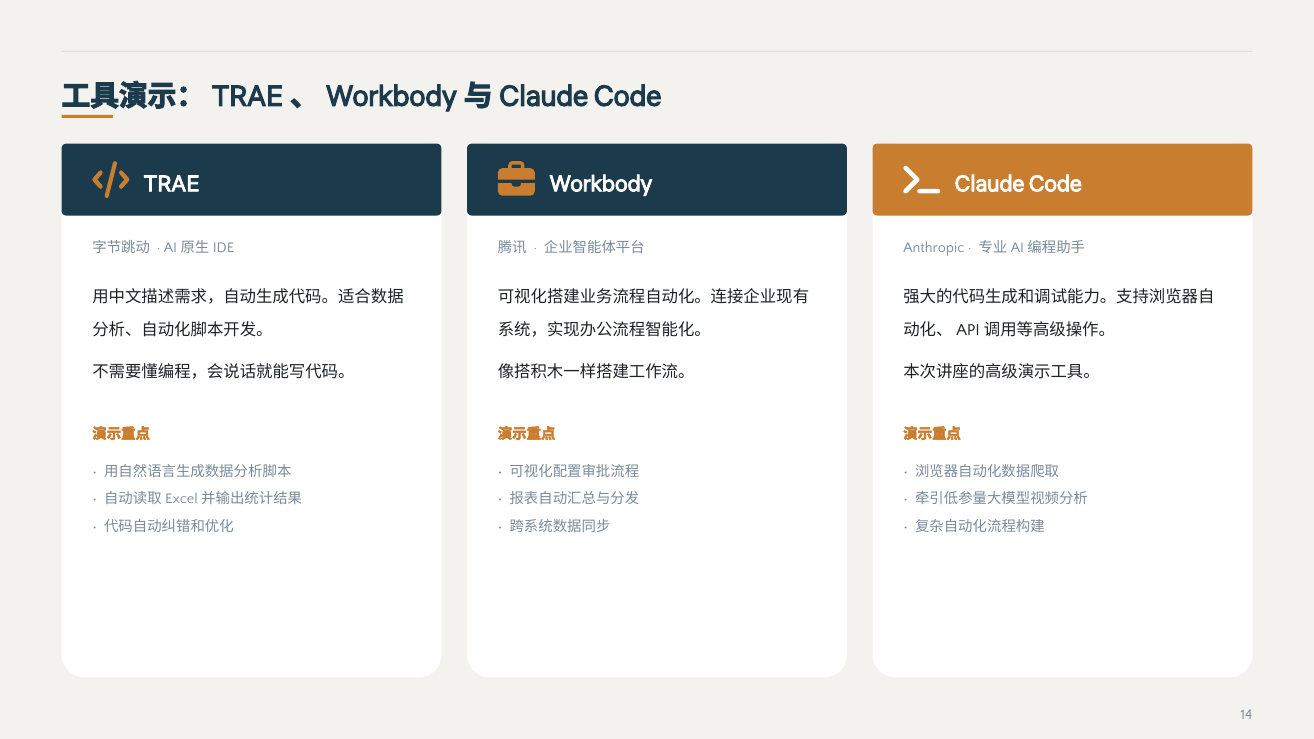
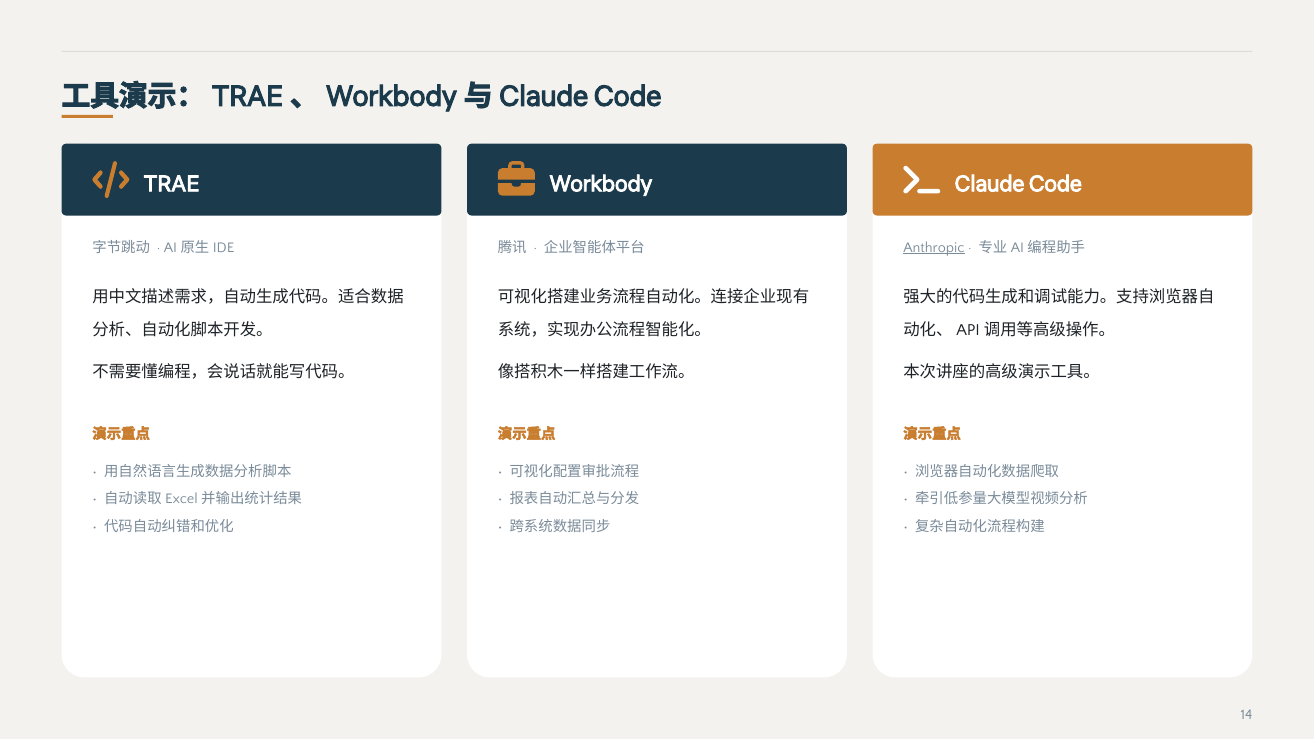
Anthropic underline: none -> present (934, 248)
